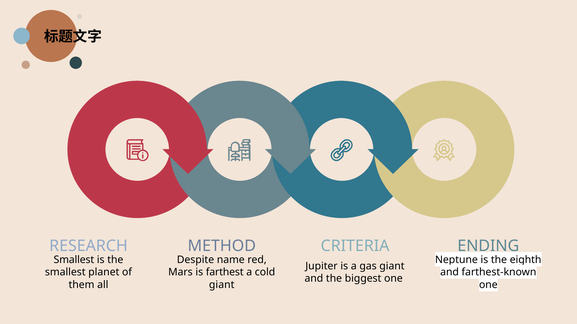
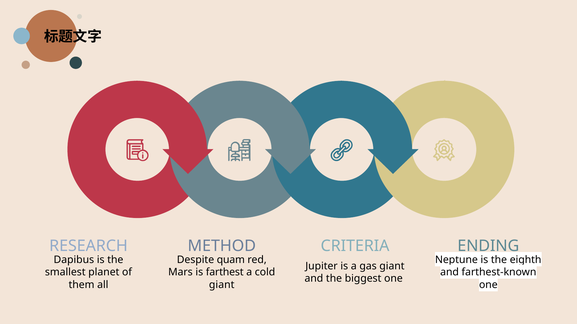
Smallest: Smallest -> Dapibus (74, 260)
name: name -> quam (231, 260)
